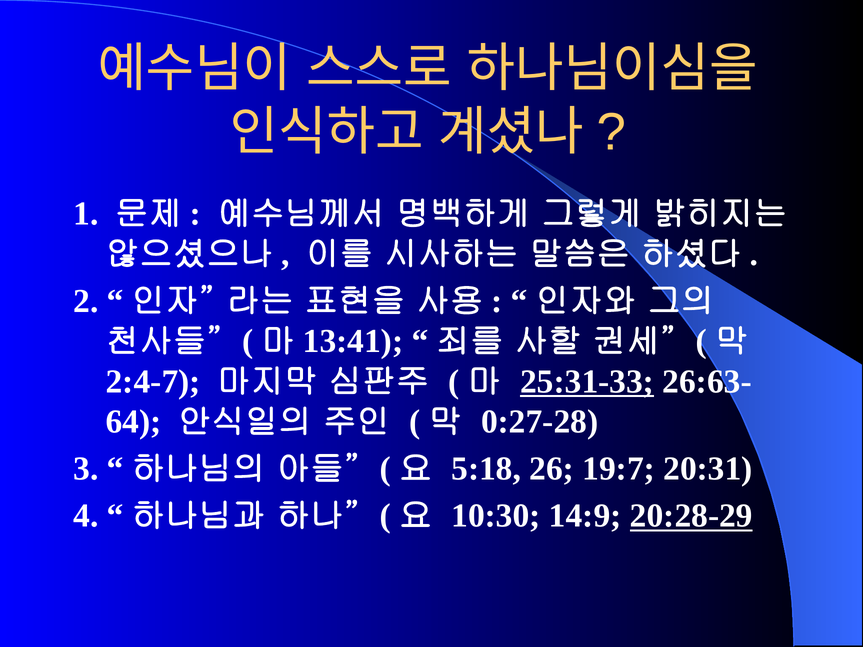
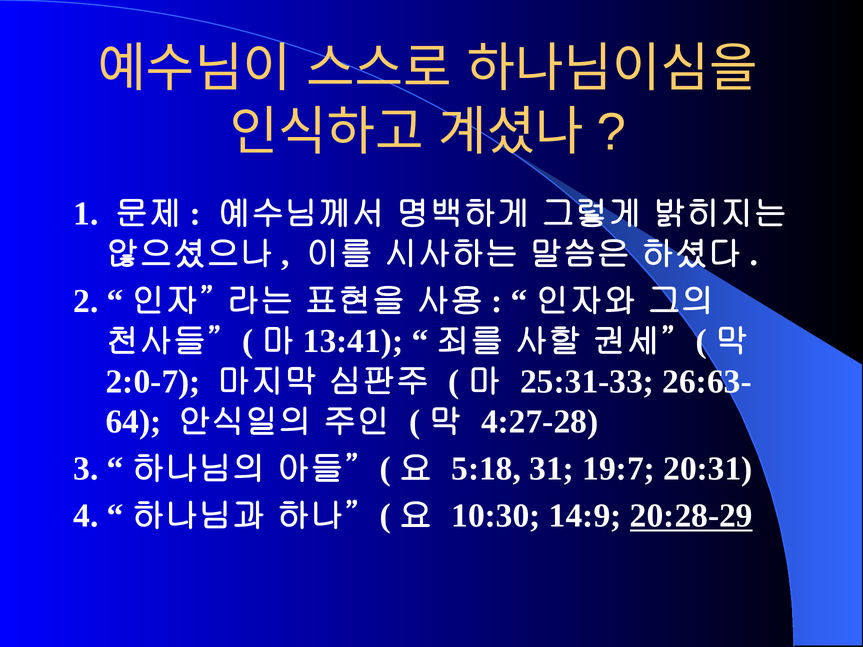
2:4-7: 2:4-7 -> 2:0-7 (153, 382)
25:31-33 underline: present -> none (587, 382)
0:27-28: 0:27-28 -> 4:27-28 (540, 422)
26: 26 -> 31 (552, 469)
